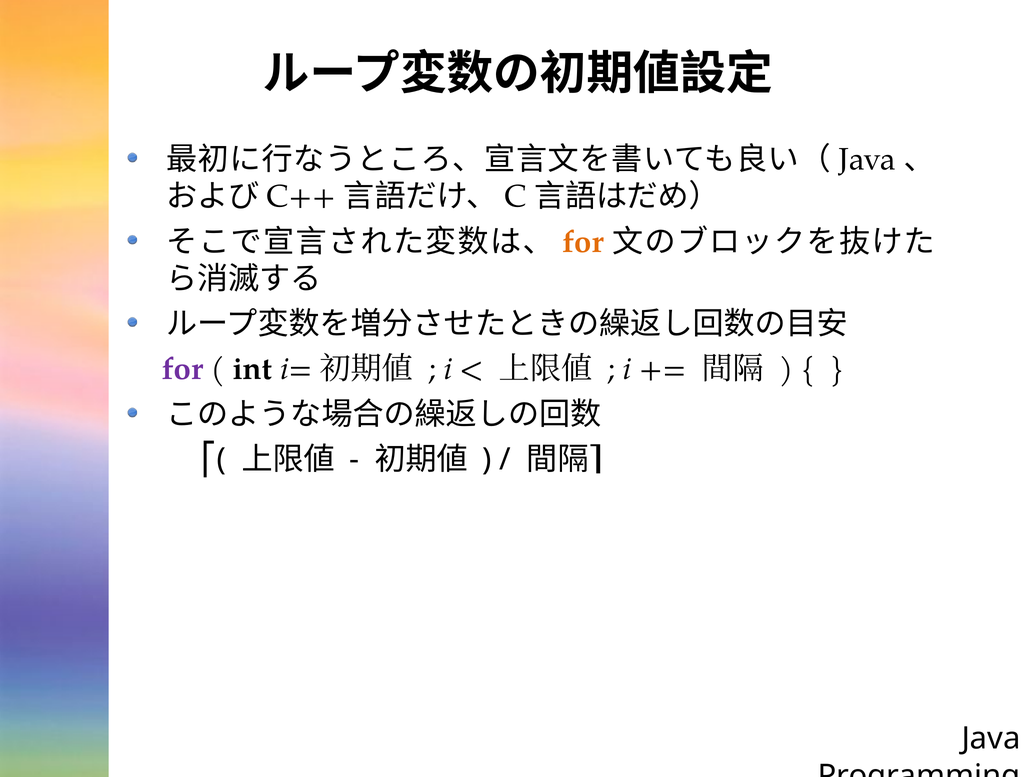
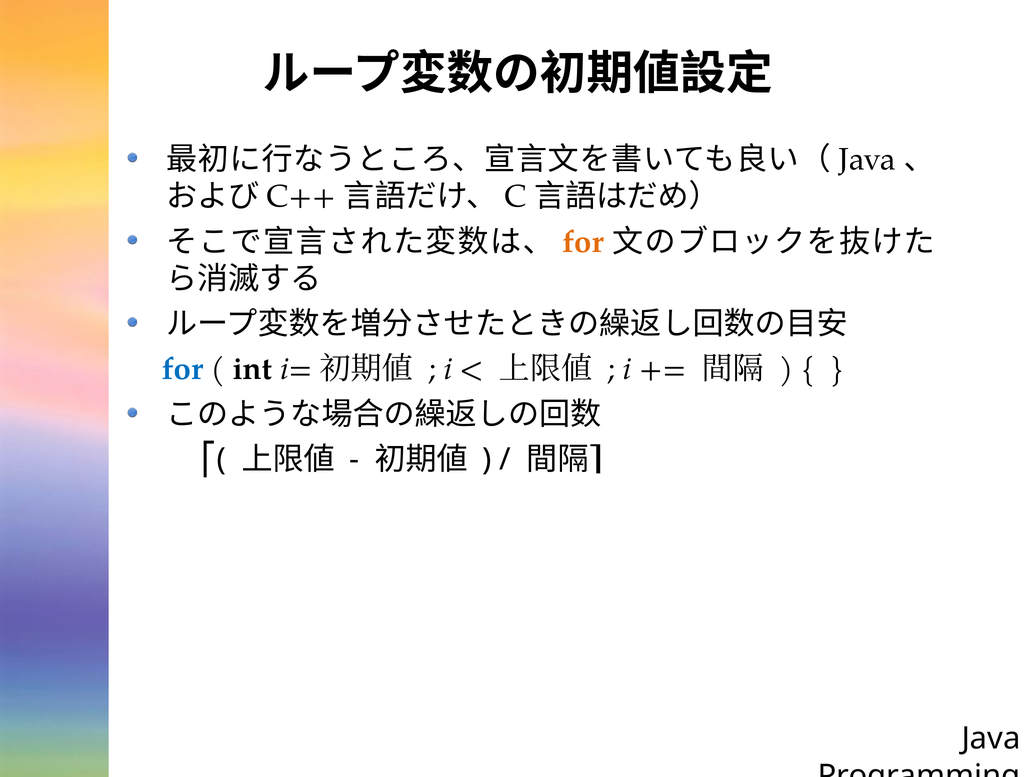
for colour: purple -> blue (183, 369)
